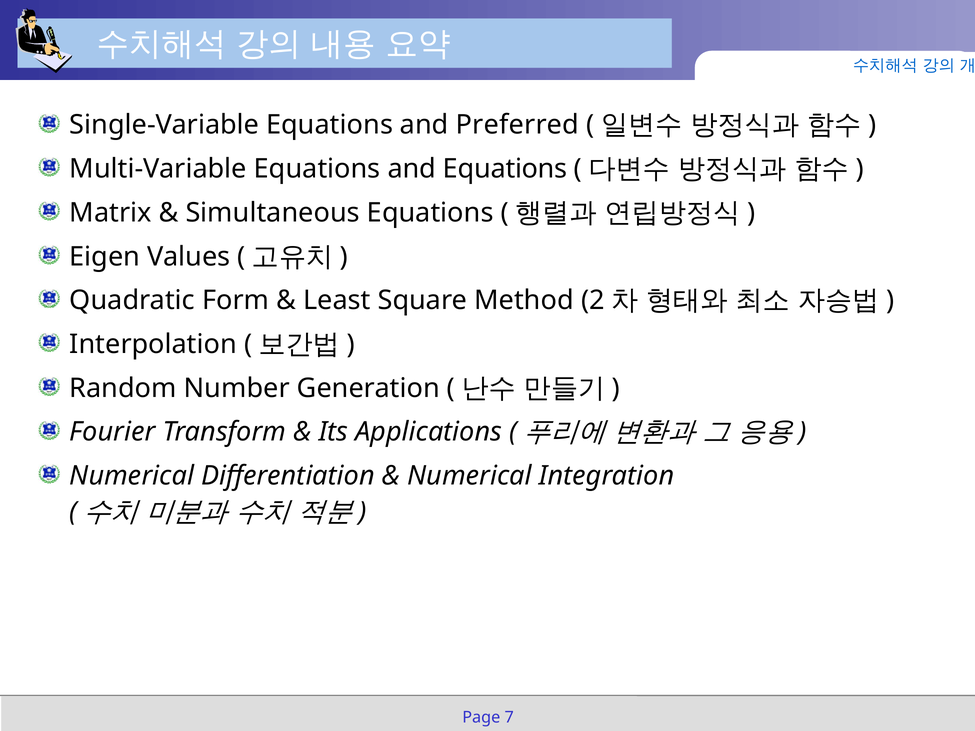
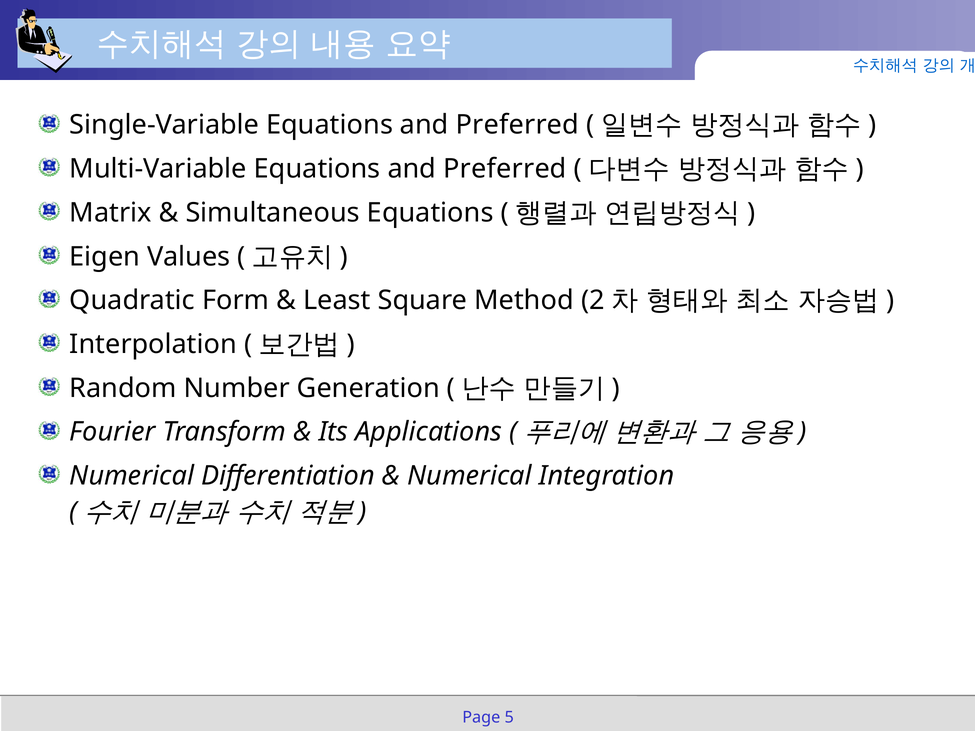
Multi-Variable Equations and Equations: Equations -> Preferred (505, 169)
7: 7 -> 5 (509, 718)
